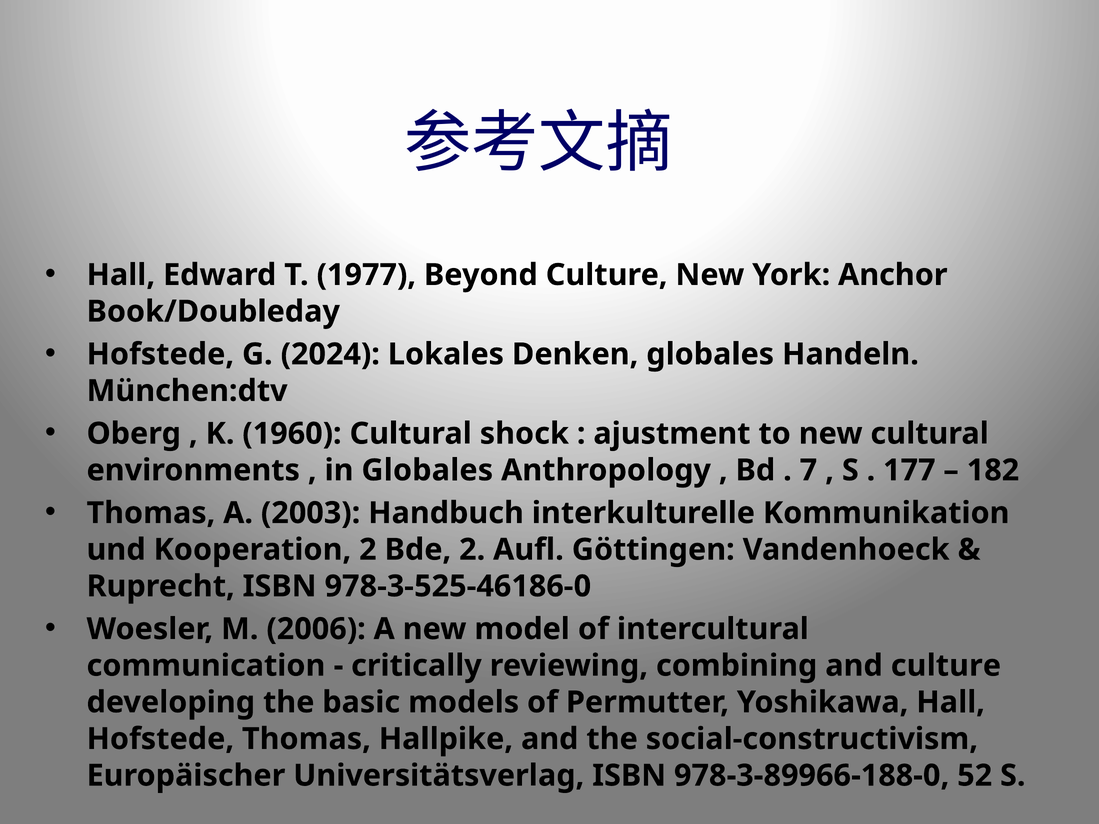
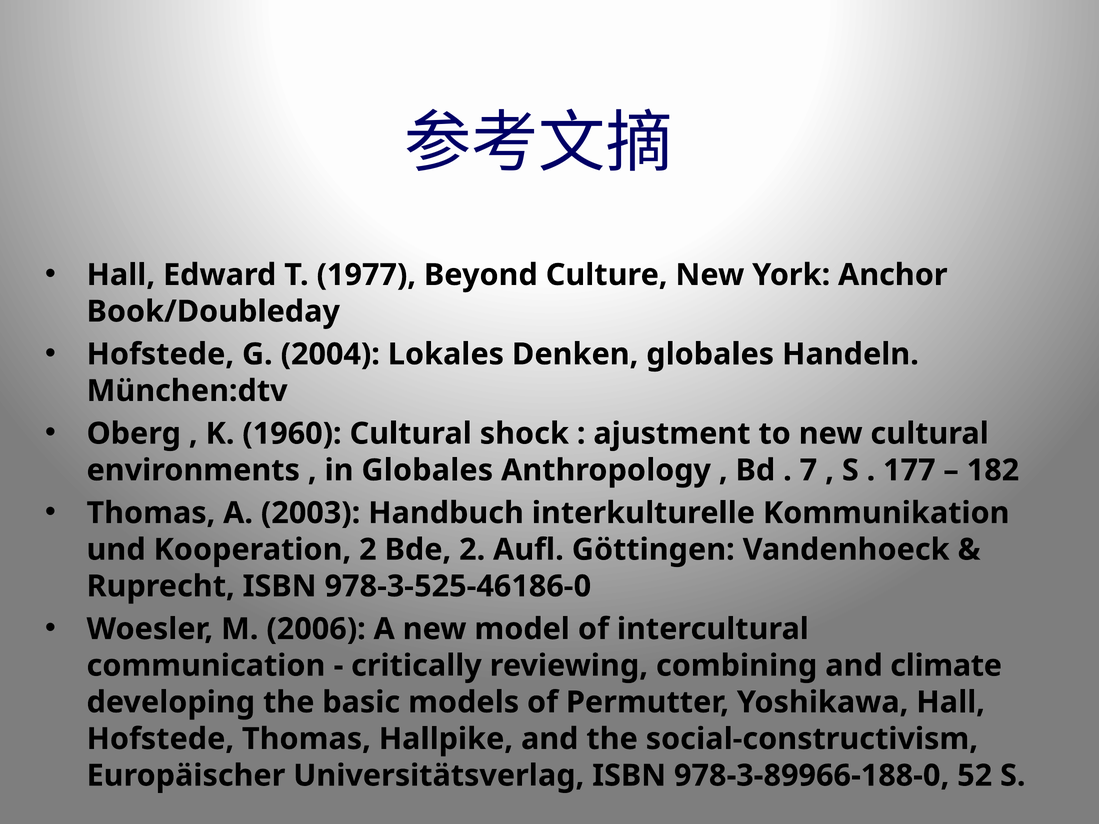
2024: 2024 -> 2004 (330, 354)
and culture: culture -> climate (946, 666)
